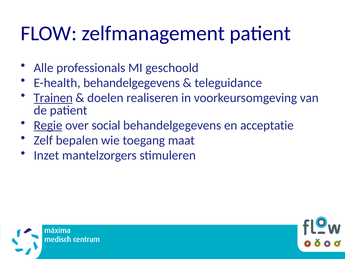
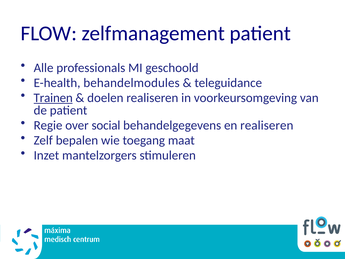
E-health behandelgegevens: behandelgegevens -> behandelmodules (132, 83)
Regie underline: present -> none (48, 125)
en acceptatie: acceptatie -> realiseren (267, 125)
